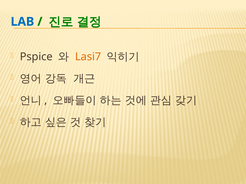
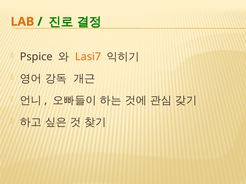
LAB colour: blue -> orange (22, 22)
